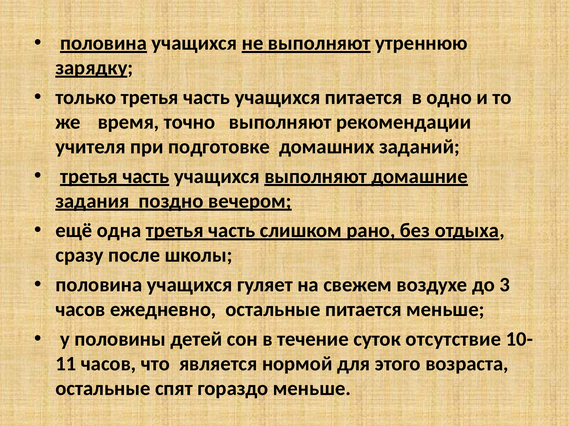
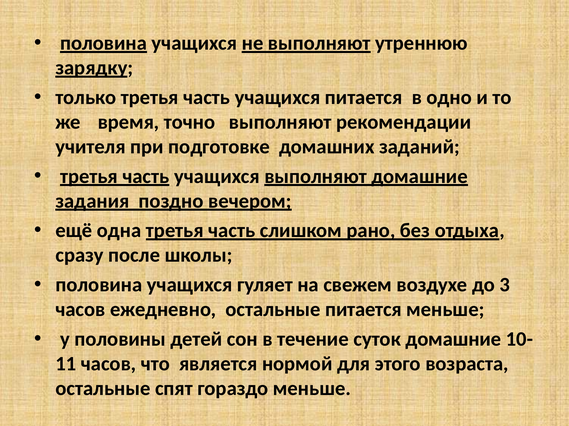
суток отсутствие: отсутствие -> домашние (453, 340)
